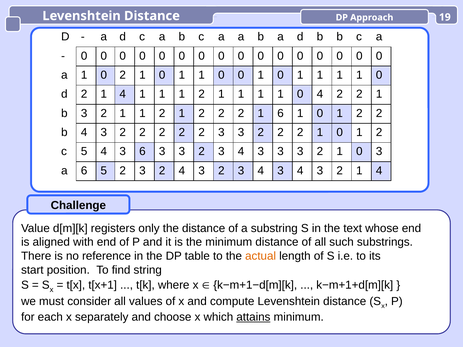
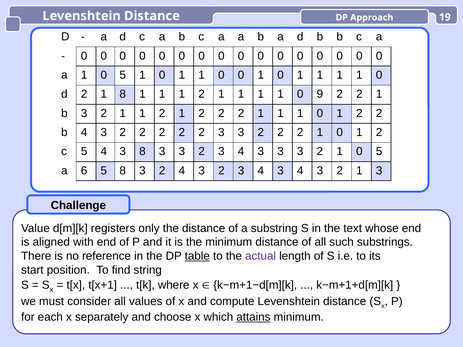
a 1 0 2: 2 -> 5 (123, 75)
d 2 1 4: 4 -> 8 (123, 94)
0 4: 4 -> 9 (320, 94)
2 2 1 6: 6 -> 1 (280, 113)
3 6: 6 -> 8 (142, 152)
2 1 0 3: 3 -> 5 (379, 152)
5 2: 2 -> 8 (123, 171)
3 2 1 4: 4 -> 3 (379, 171)
table underline: none -> present (197, 256)
actual colour: orange -> purple (261, 256)
